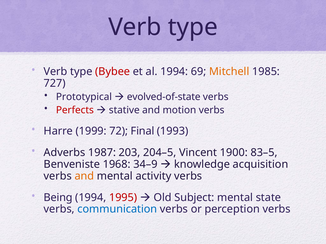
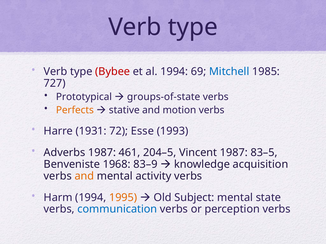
Mitchell colour: orange -> blue (229, 72)
evolved-of-state: evolved-of-state -> groups-of-state (164, 97)
Perfects colour: red -> orange (75, 110)
1999: 1999 -> 1931 (91, 131)
Final: Final -> Esse (142, 131)
203: 203 -> 461 (129, 153)
Vincent 1900: 1900 -> 1987 (234, 153)
34–9: 34–9 -> 83–9 (145, 165)
Being: Being -> Harm (58, 198)
1995 colour: red -> orange (123, 198)
